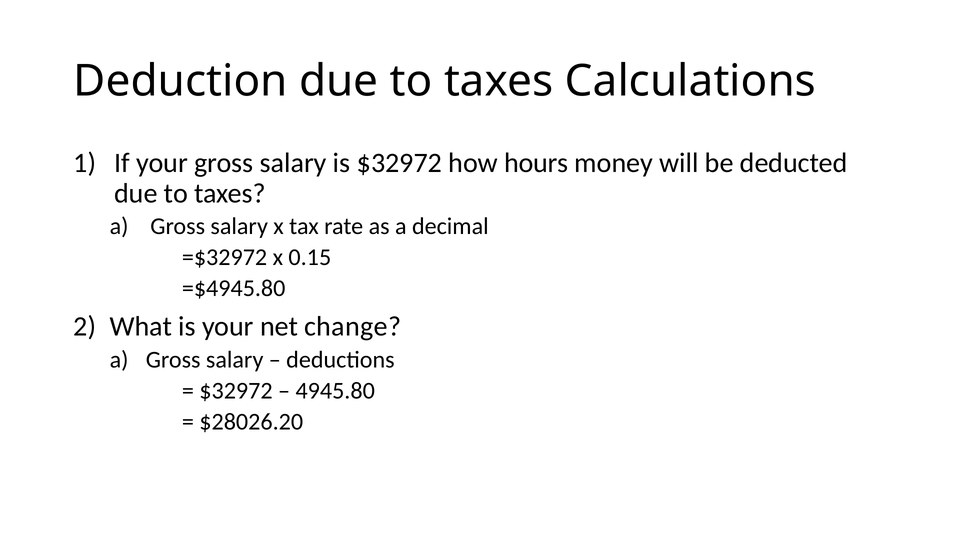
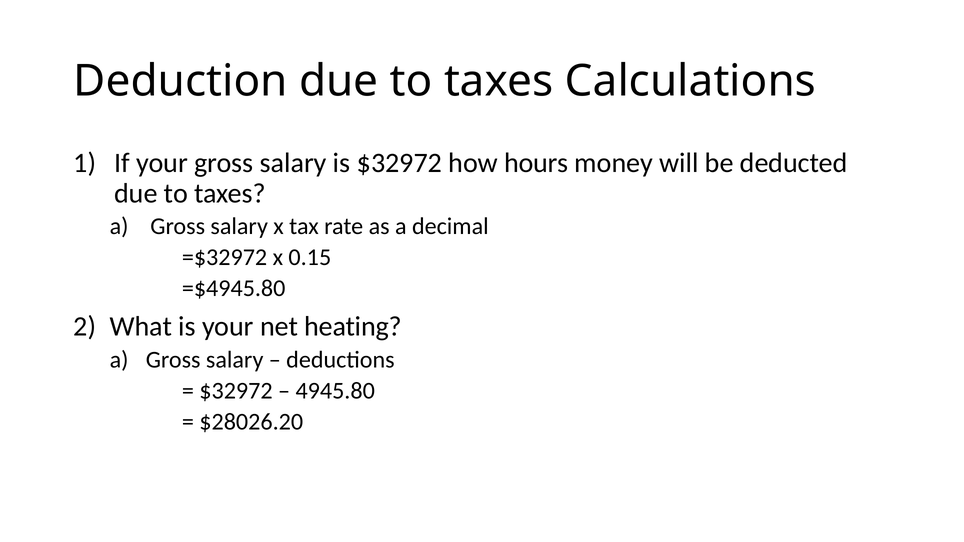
change: change -> heating (353, 327)
